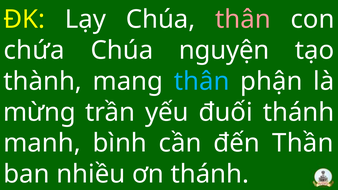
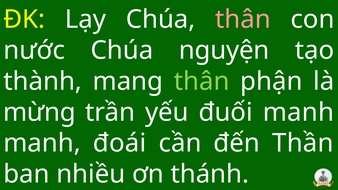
chứa: chứa -> nước (34, 50)
thân colour: light blue -> light green (202, 81)
đuối thánh: thánh -> manh (298, 112)
bình: bình -> đoái (120, 143)
